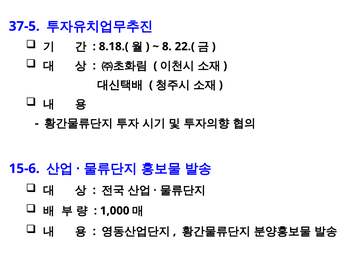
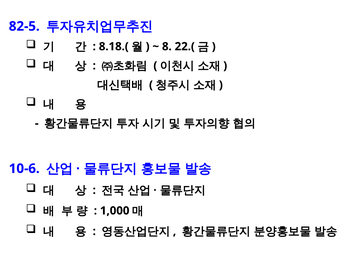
37-5: 37-5 -> 82-5 (24, 26)
15-6: 15-6 -> 10-6 (24, 169)
